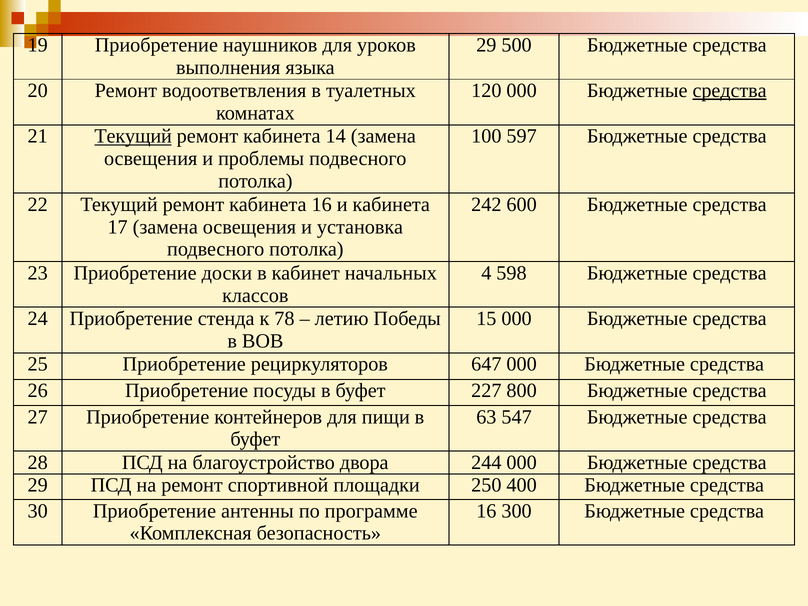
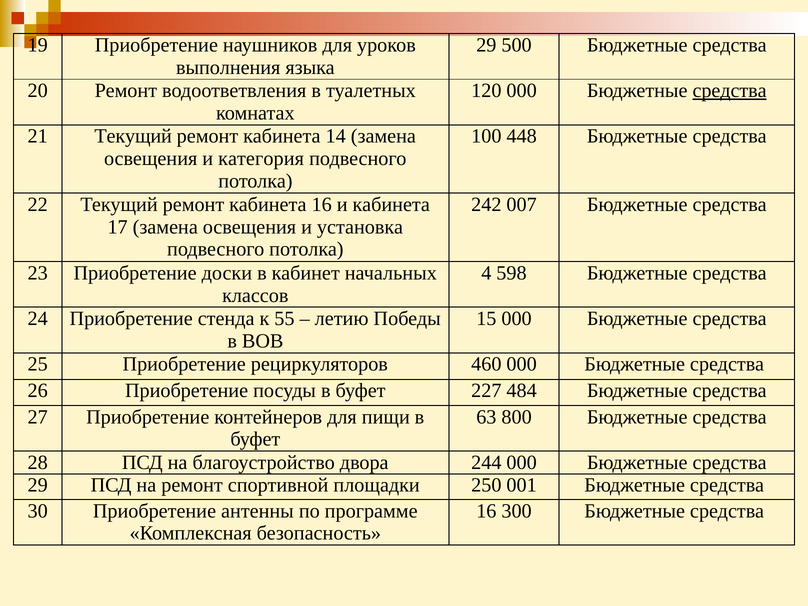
Текущий underline: present -> none (133, 136)
597: 597 -> 448 (522, 136)
проблемы: проблемы -> категория (261, 159)
600: 600 -> 007 (522, 205)
78: 78 -> 55 (284, 319)
647: 647 -> 460 (486, 364)
800: 800 -> 484 (522, 391)
547: 547 -> 800 (517, 417)
400: 400 -> 001 (522, 485)
